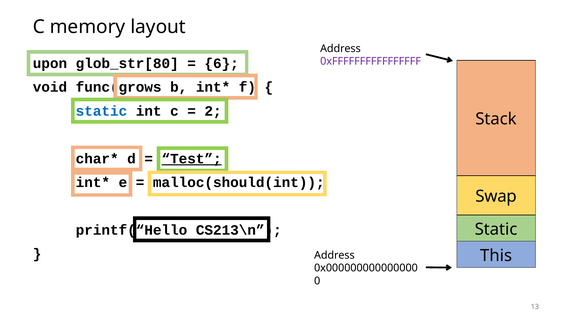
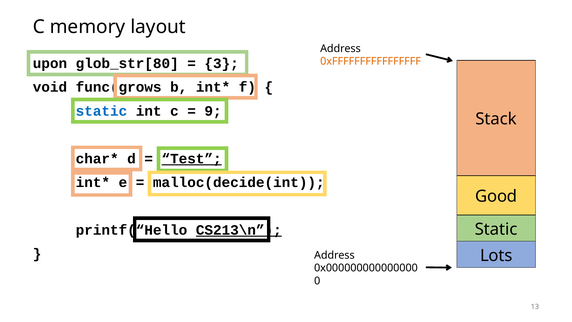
6: 6 -> 3 (222, 63)
0xFFFFFFFFFFFFFFFF colour: purple -> orange (371, 61)
2: 2 -> 9 (213, 111)
malloc(should(int: malloc(should(int -> malloc(decide(int (239, 182)
Swap: Swap -> Good (496, 196)
CS213\n underline: none -> present (239, 230)
This: This -> Lots (496, 255)
